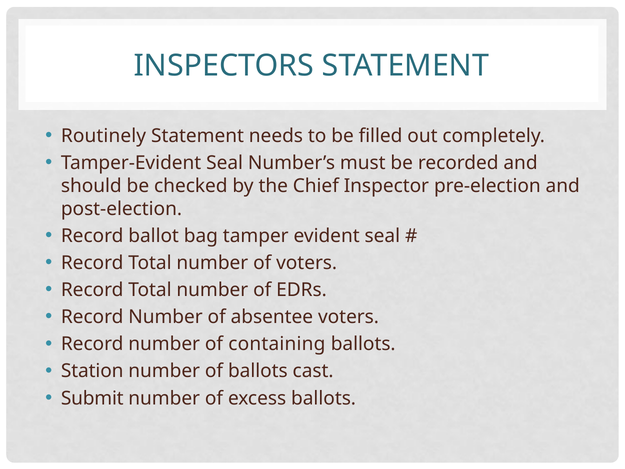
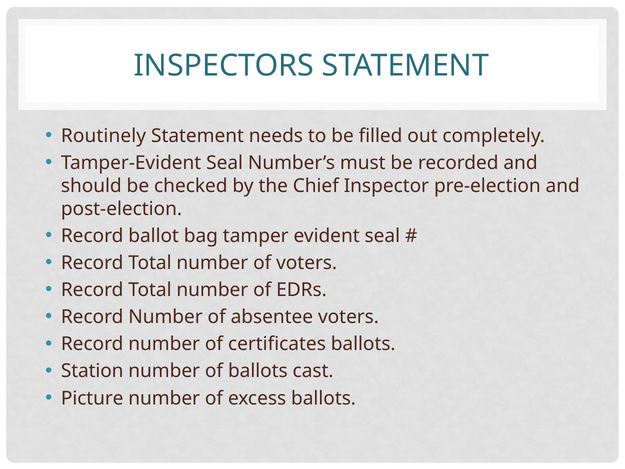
containing: containing -> certificates (277, 344)
Submit: Submit -> Picture (92, 398)
